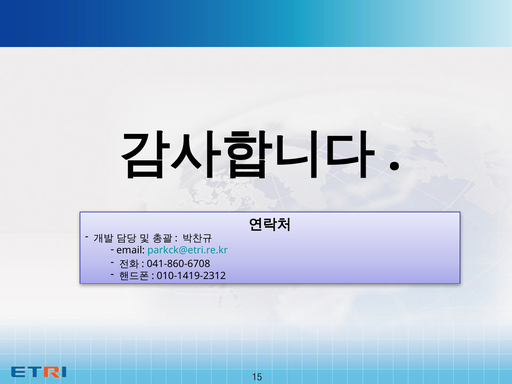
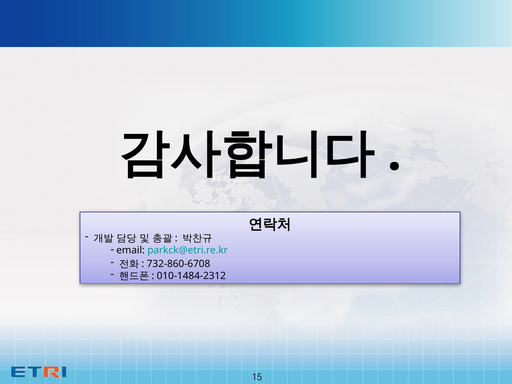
041-860-6708: 041-860-6708 -> 732-860-6708 (178, 264)
010-1419-2312: 010-1419-2312 -> 010-1484-2312 (191, 276)
